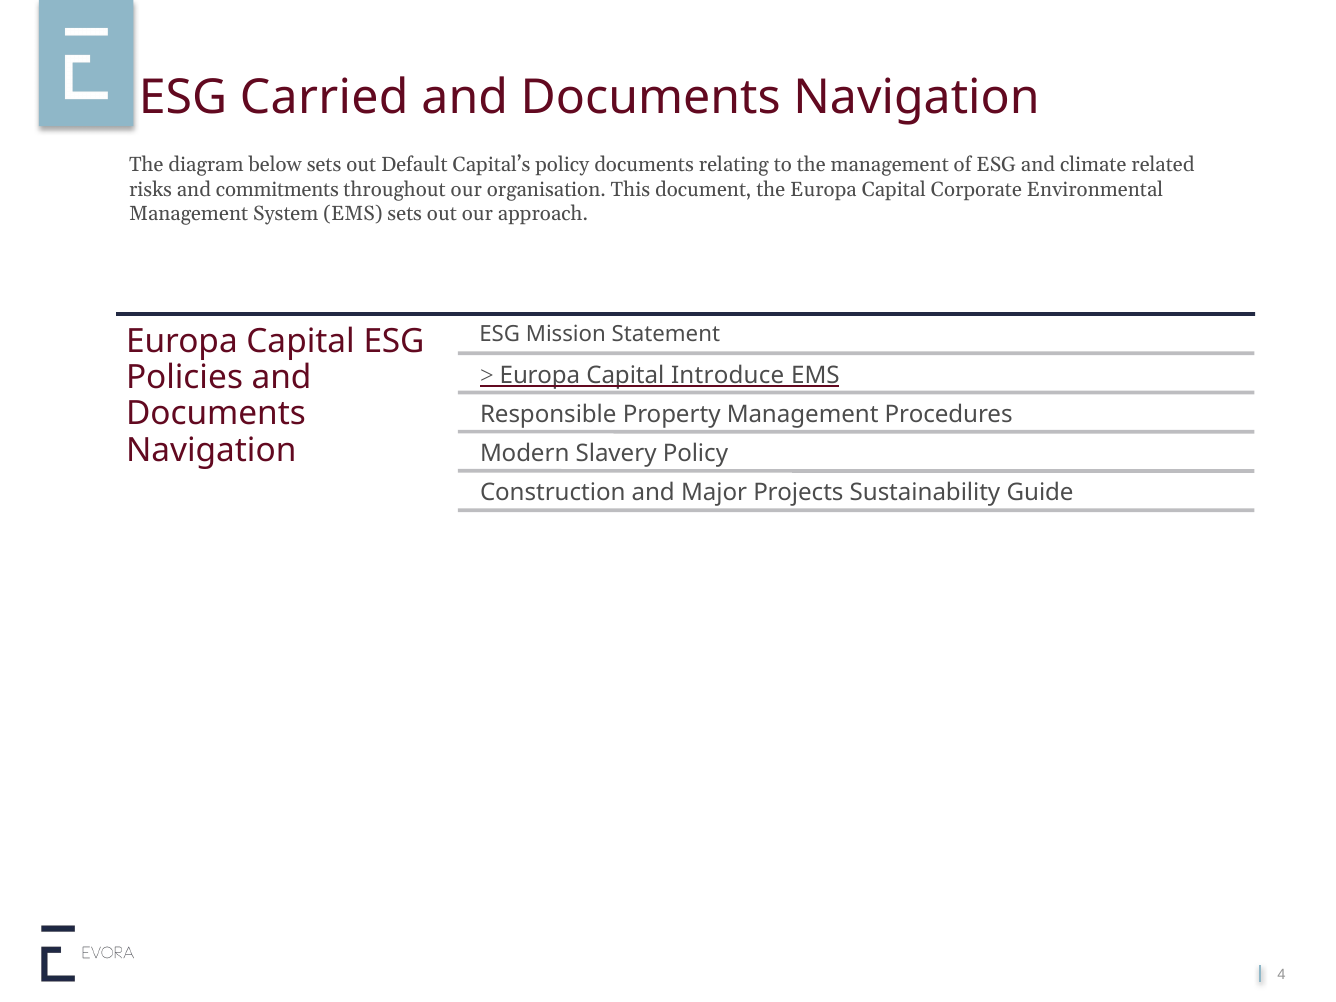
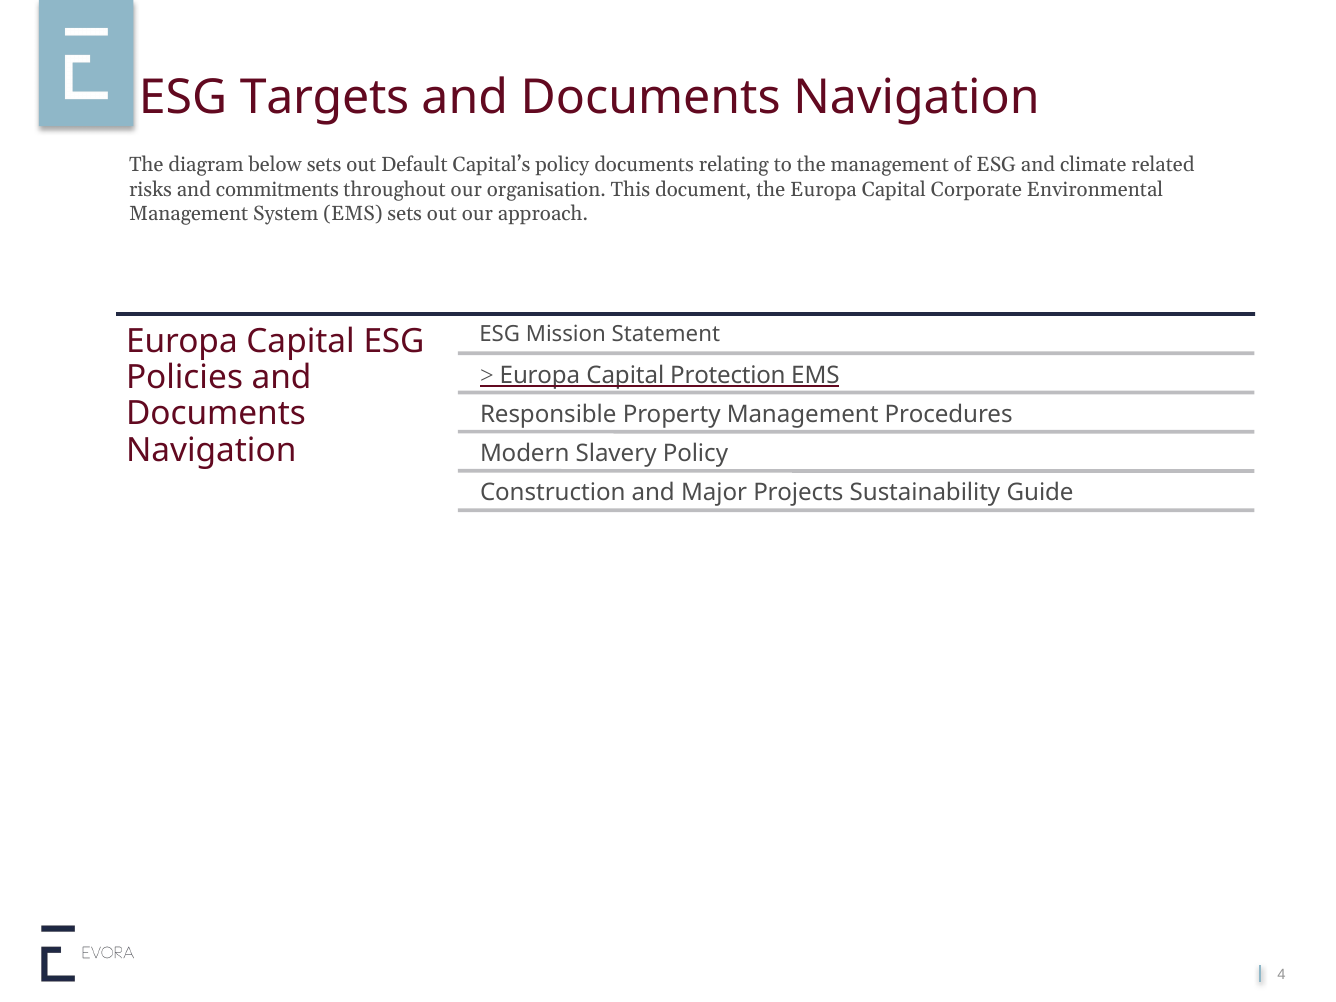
Carried: Carried -> Targets (325, 97)
Introduce: Introduce -> Protection (728, 375)
